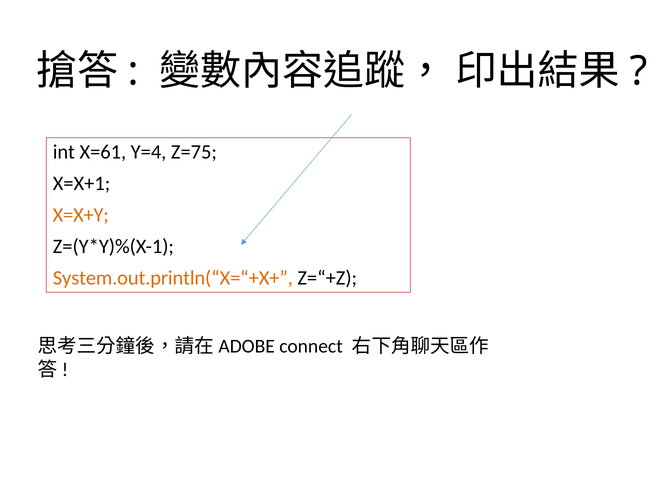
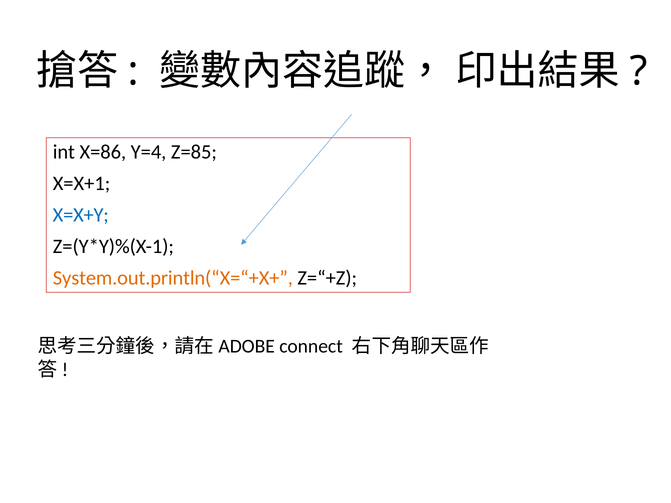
X=61: X=61 -> X=86 (103, 152)
Z=75: Z=75 -> Z=85 (194, 152)
X=X+Y colour: orange -> blue (81, 215)
